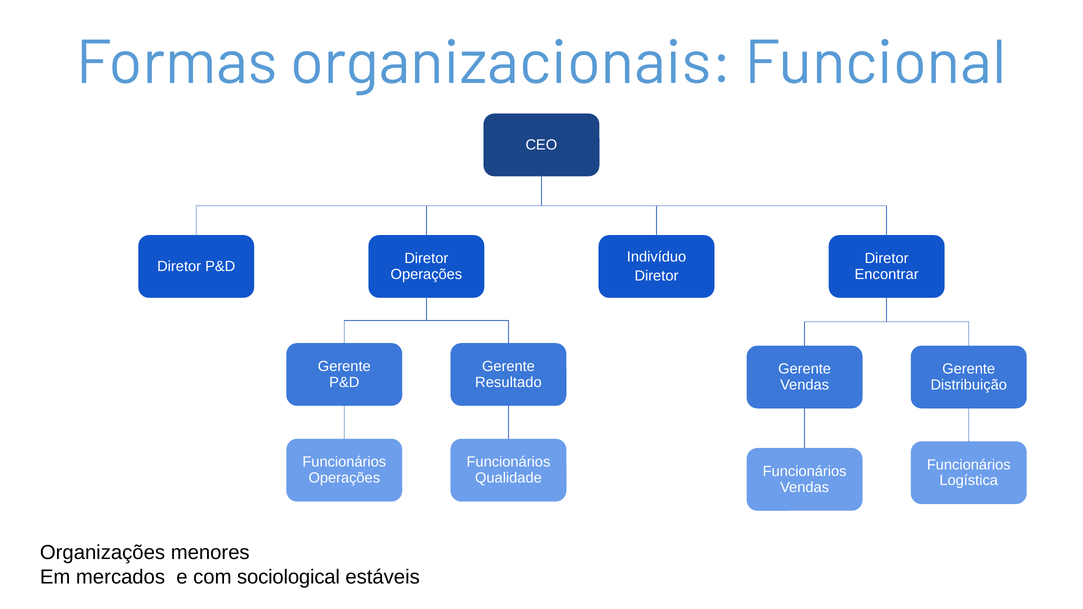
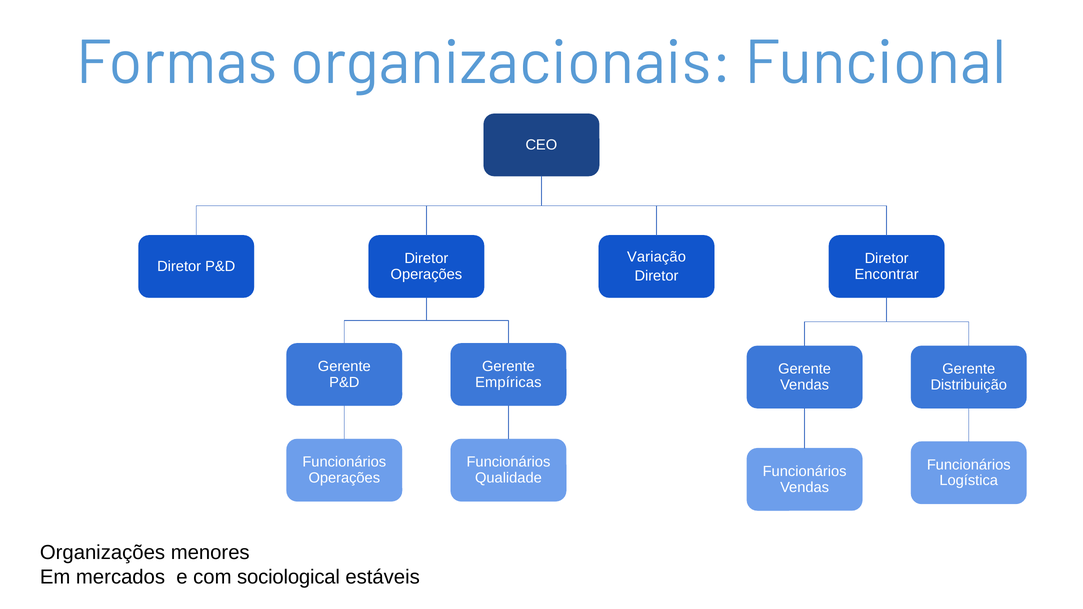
Indivíduo: Indivíduo -> Variação (656, 257)
Resultado: Resultado -> Empíricas (508, 382)
